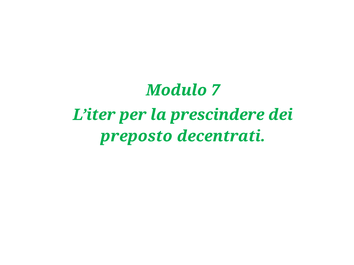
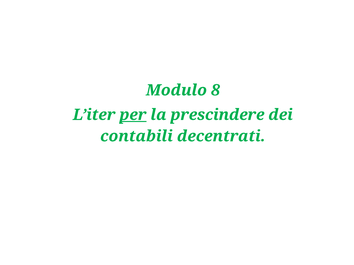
7: 7 -> 8 (215, 90)
per underline: none -> present (133, 115)
preposto: preposto -> contabili (136, 136)
